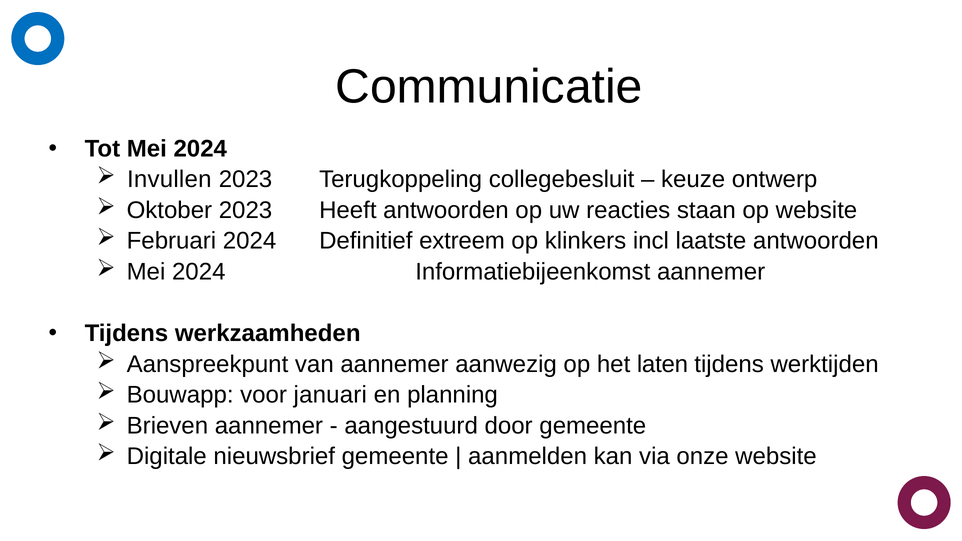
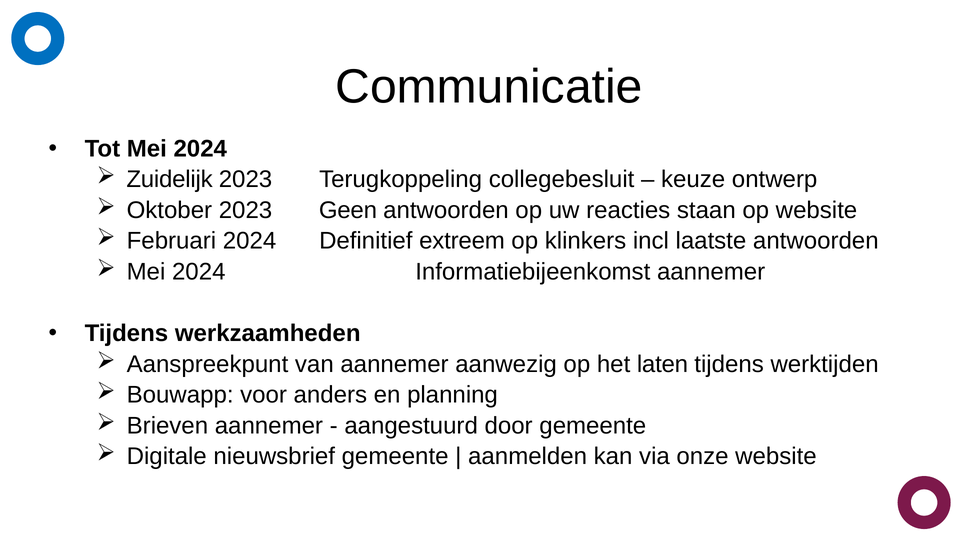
Invullen: Invullen -> Zuidelijk (170, 180)
Heeft: Heeft -> Geen (348, 210)
januari: januari -> anders (330, 395)
